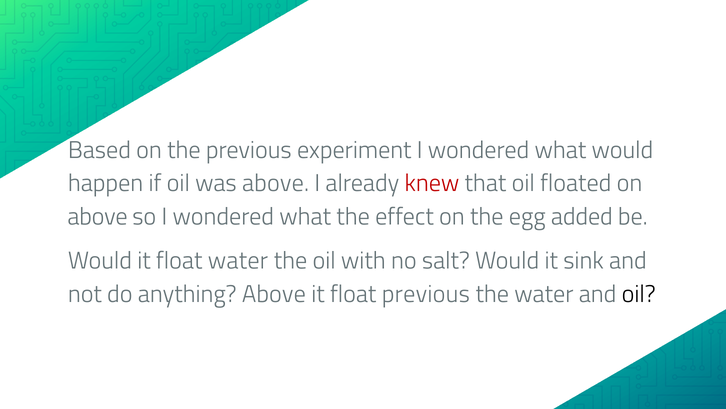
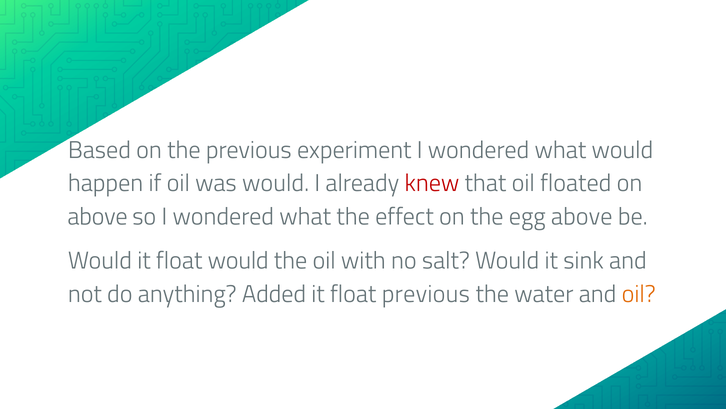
was above: above -> would (276, 183)
egg added: added -> above (582, 217)
float water: water -> would (238, 260)
anything Above: Above -> Added (274, 294)
oil colour: black -> orange (639, 294)
